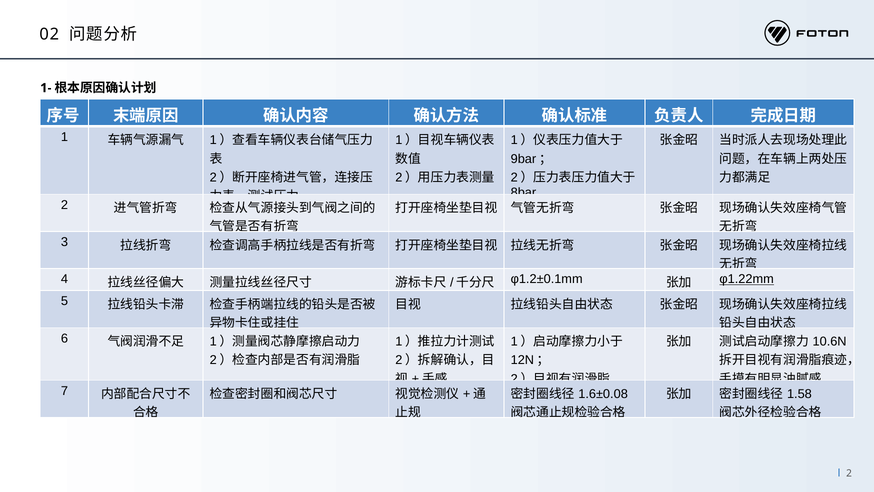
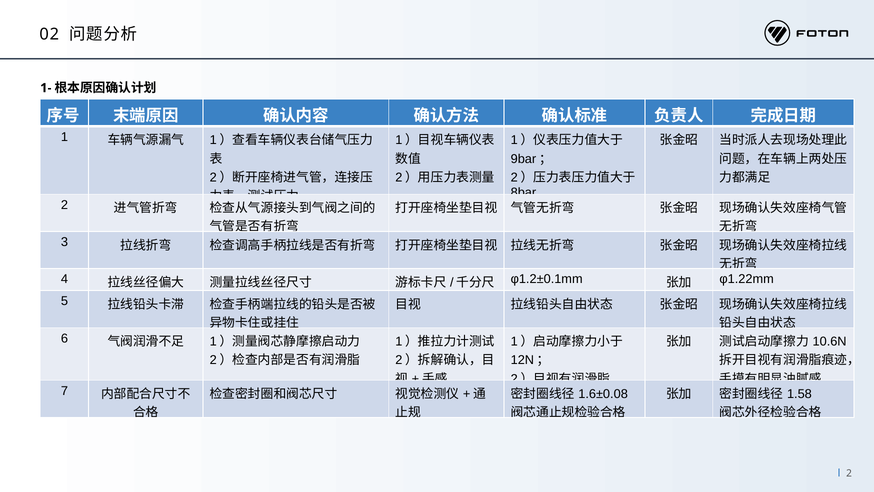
φ1.22mm underline: present -> none (747, 279)
